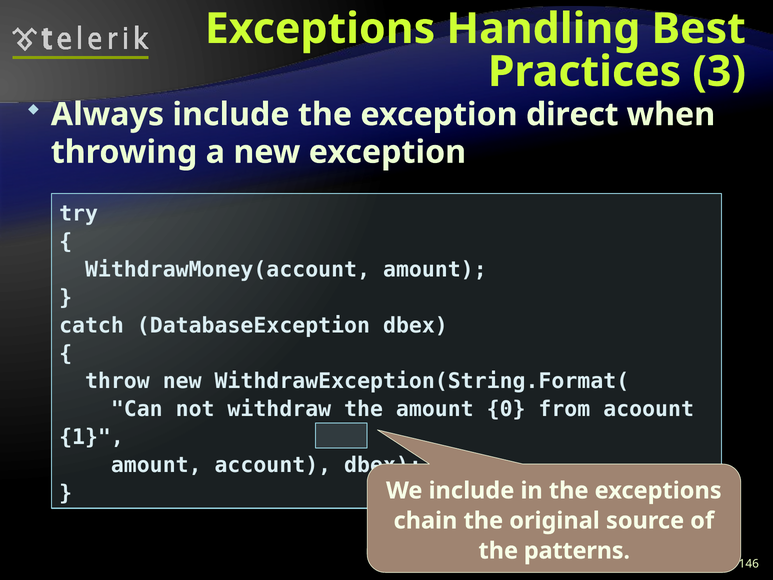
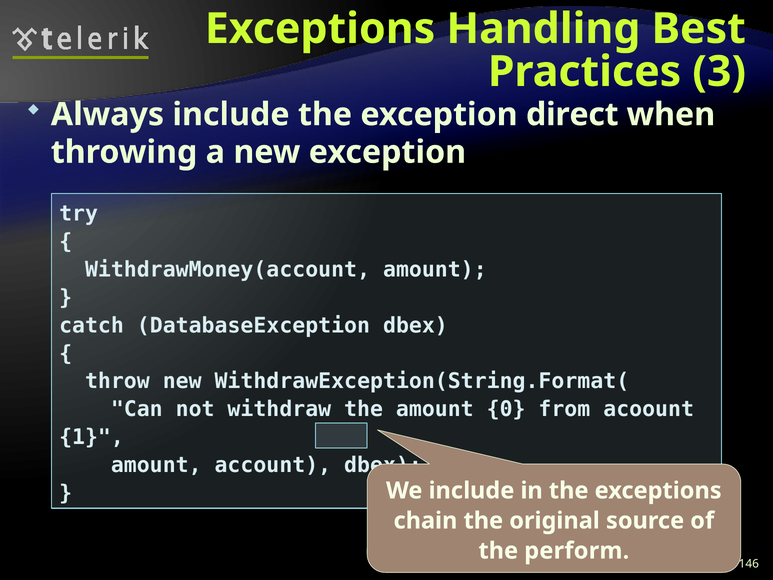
patterns: patterns -> perform (577, 551)
